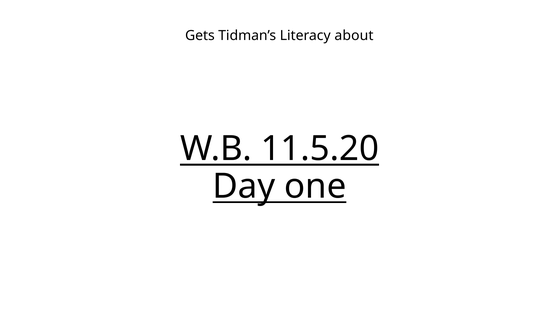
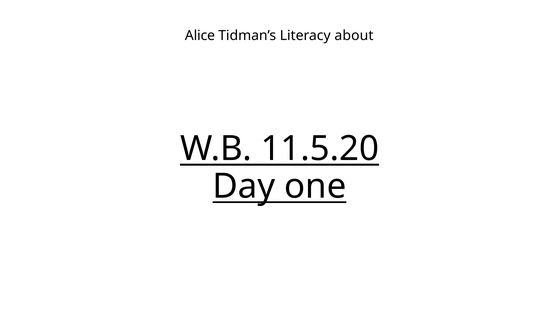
Gets: Gets -> Alice (200, 36)
